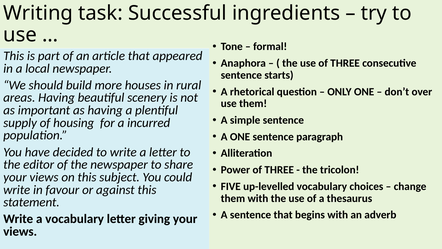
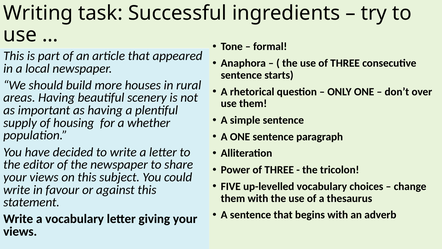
incurred: incurred -> whether (149, 123)
